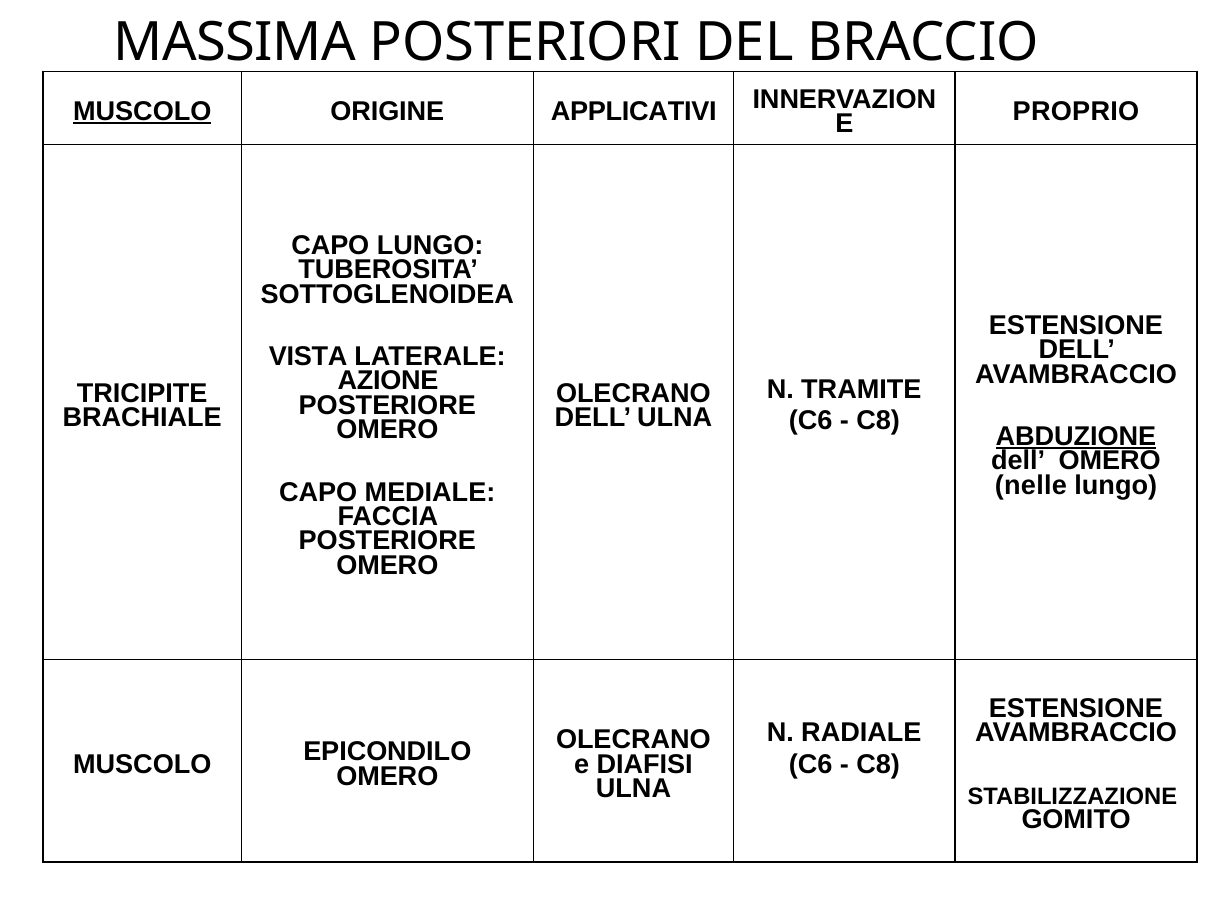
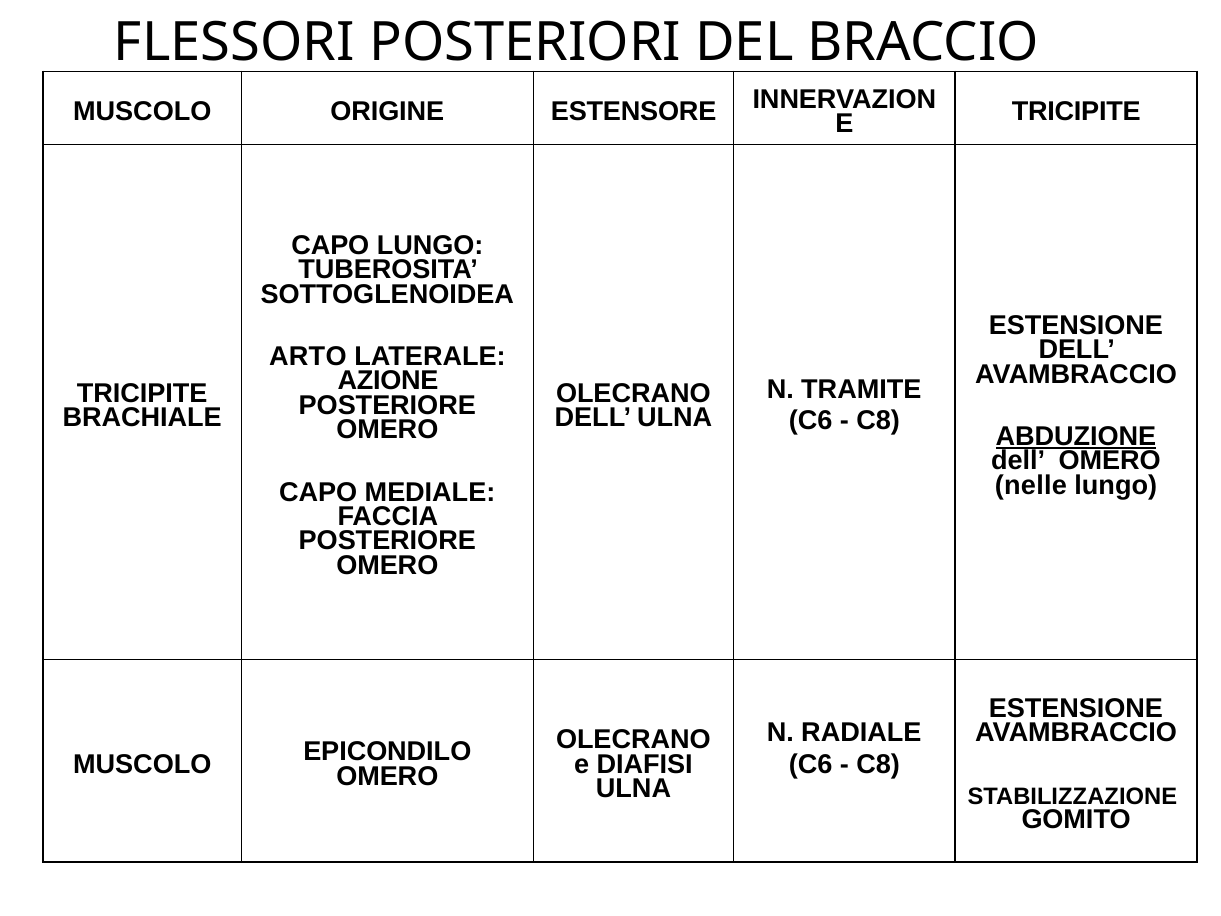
MASSIMA: MASSIMA -> FLESSORI (234, 42)
MUSCOLO underline: present -> none (142, 111)
APPLICATIVI: APPLICATIVI -> ESTENSORE (634, 111)
E PROPRIO: PROPRIO -> TRICIPITE (1076, 111)
VISTA: VISTA -> ARTO (308, 356)
